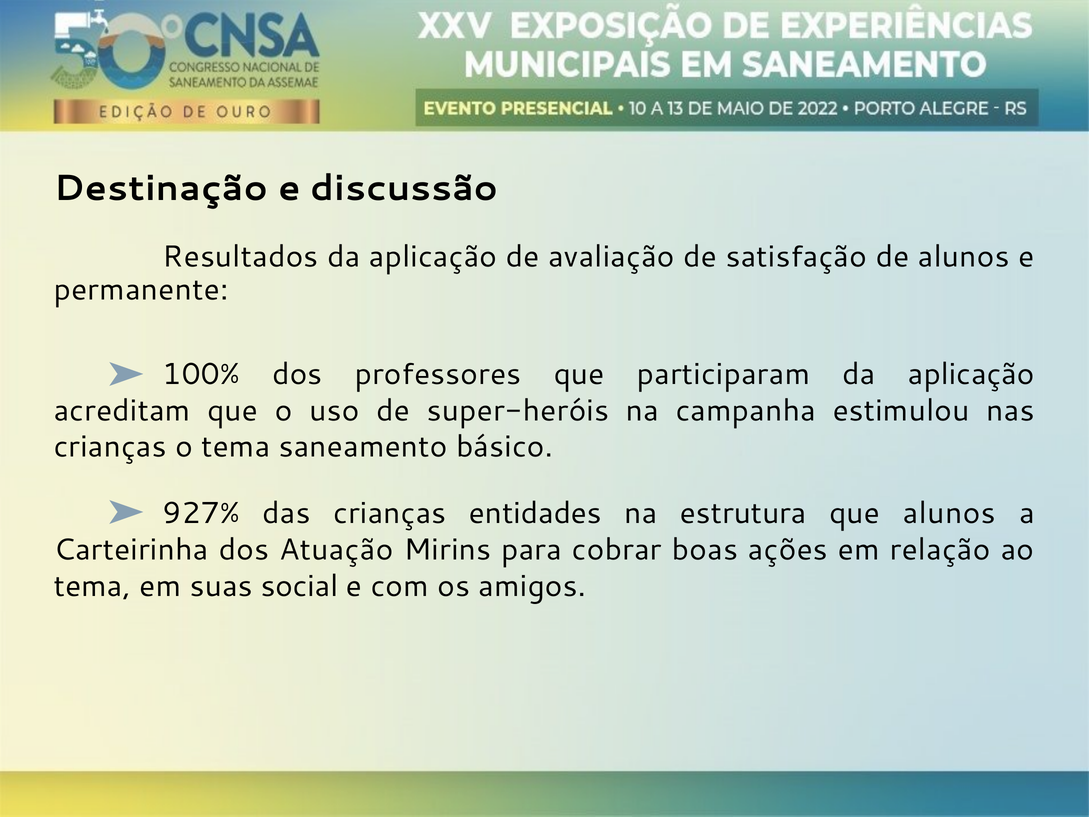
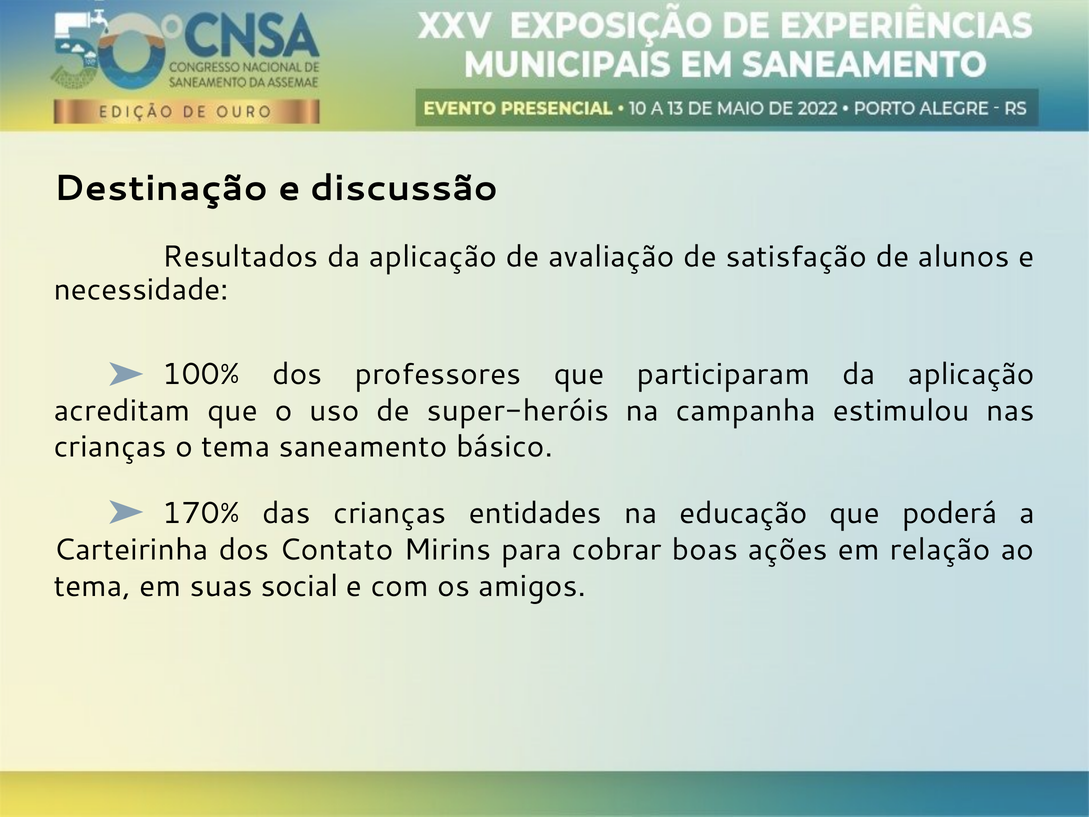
permanente: permanente -> necessidade (141, 289)
927%: 927% -> 170% (201, 513)
estrutura: estrutura -> educação (743, 513)
que alunos: alunos -> poderá (950, 513)
Atuação: Atuação -> Contato (336, 550)
